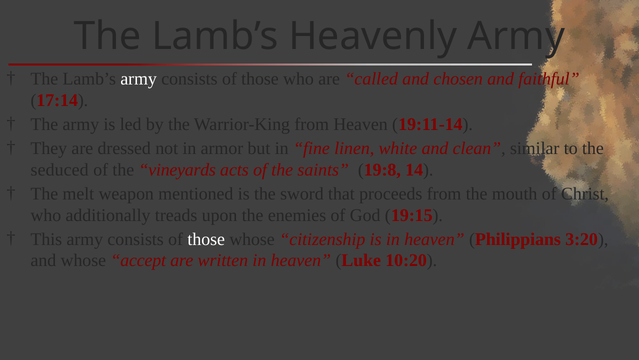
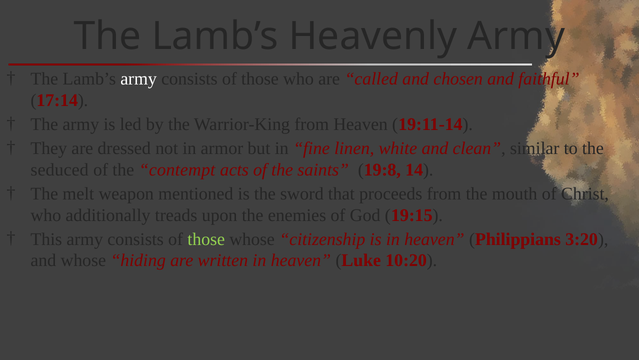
vineyards: vineyards -> contempt (177, 170)
those colour: white -> light green (206, 239)
accept: accept -> hiding (138, 260)
